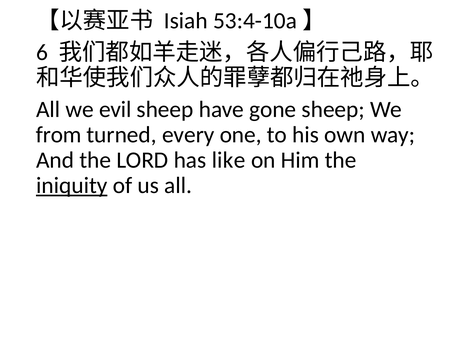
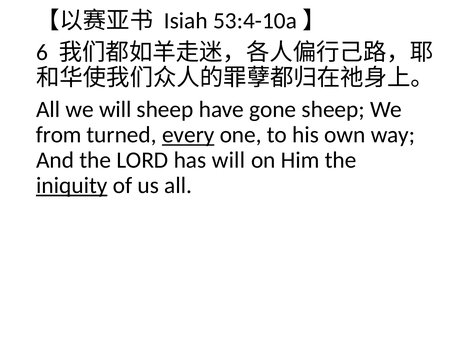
we evil: evil -> will (115, 110)
every underline: none -> present (188, 135)
has like: like -> will (229, 160)
